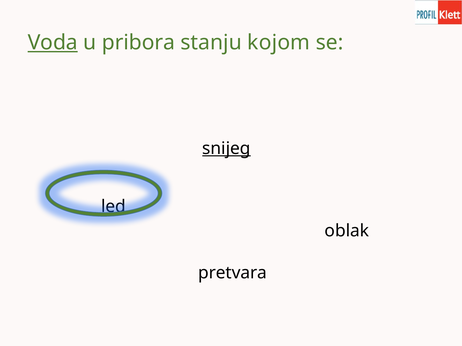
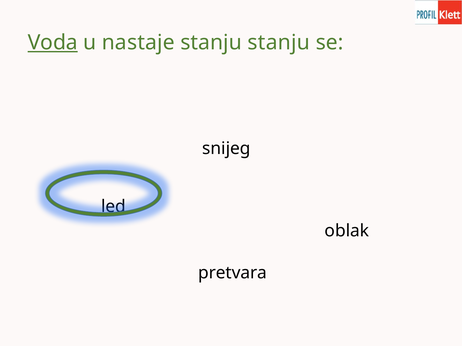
pribora: pribora -> nastaje (138, 43)
stanju kojom: kojom -> stanju (279, 43)
snijeg underline: present -> none (226, 149)
